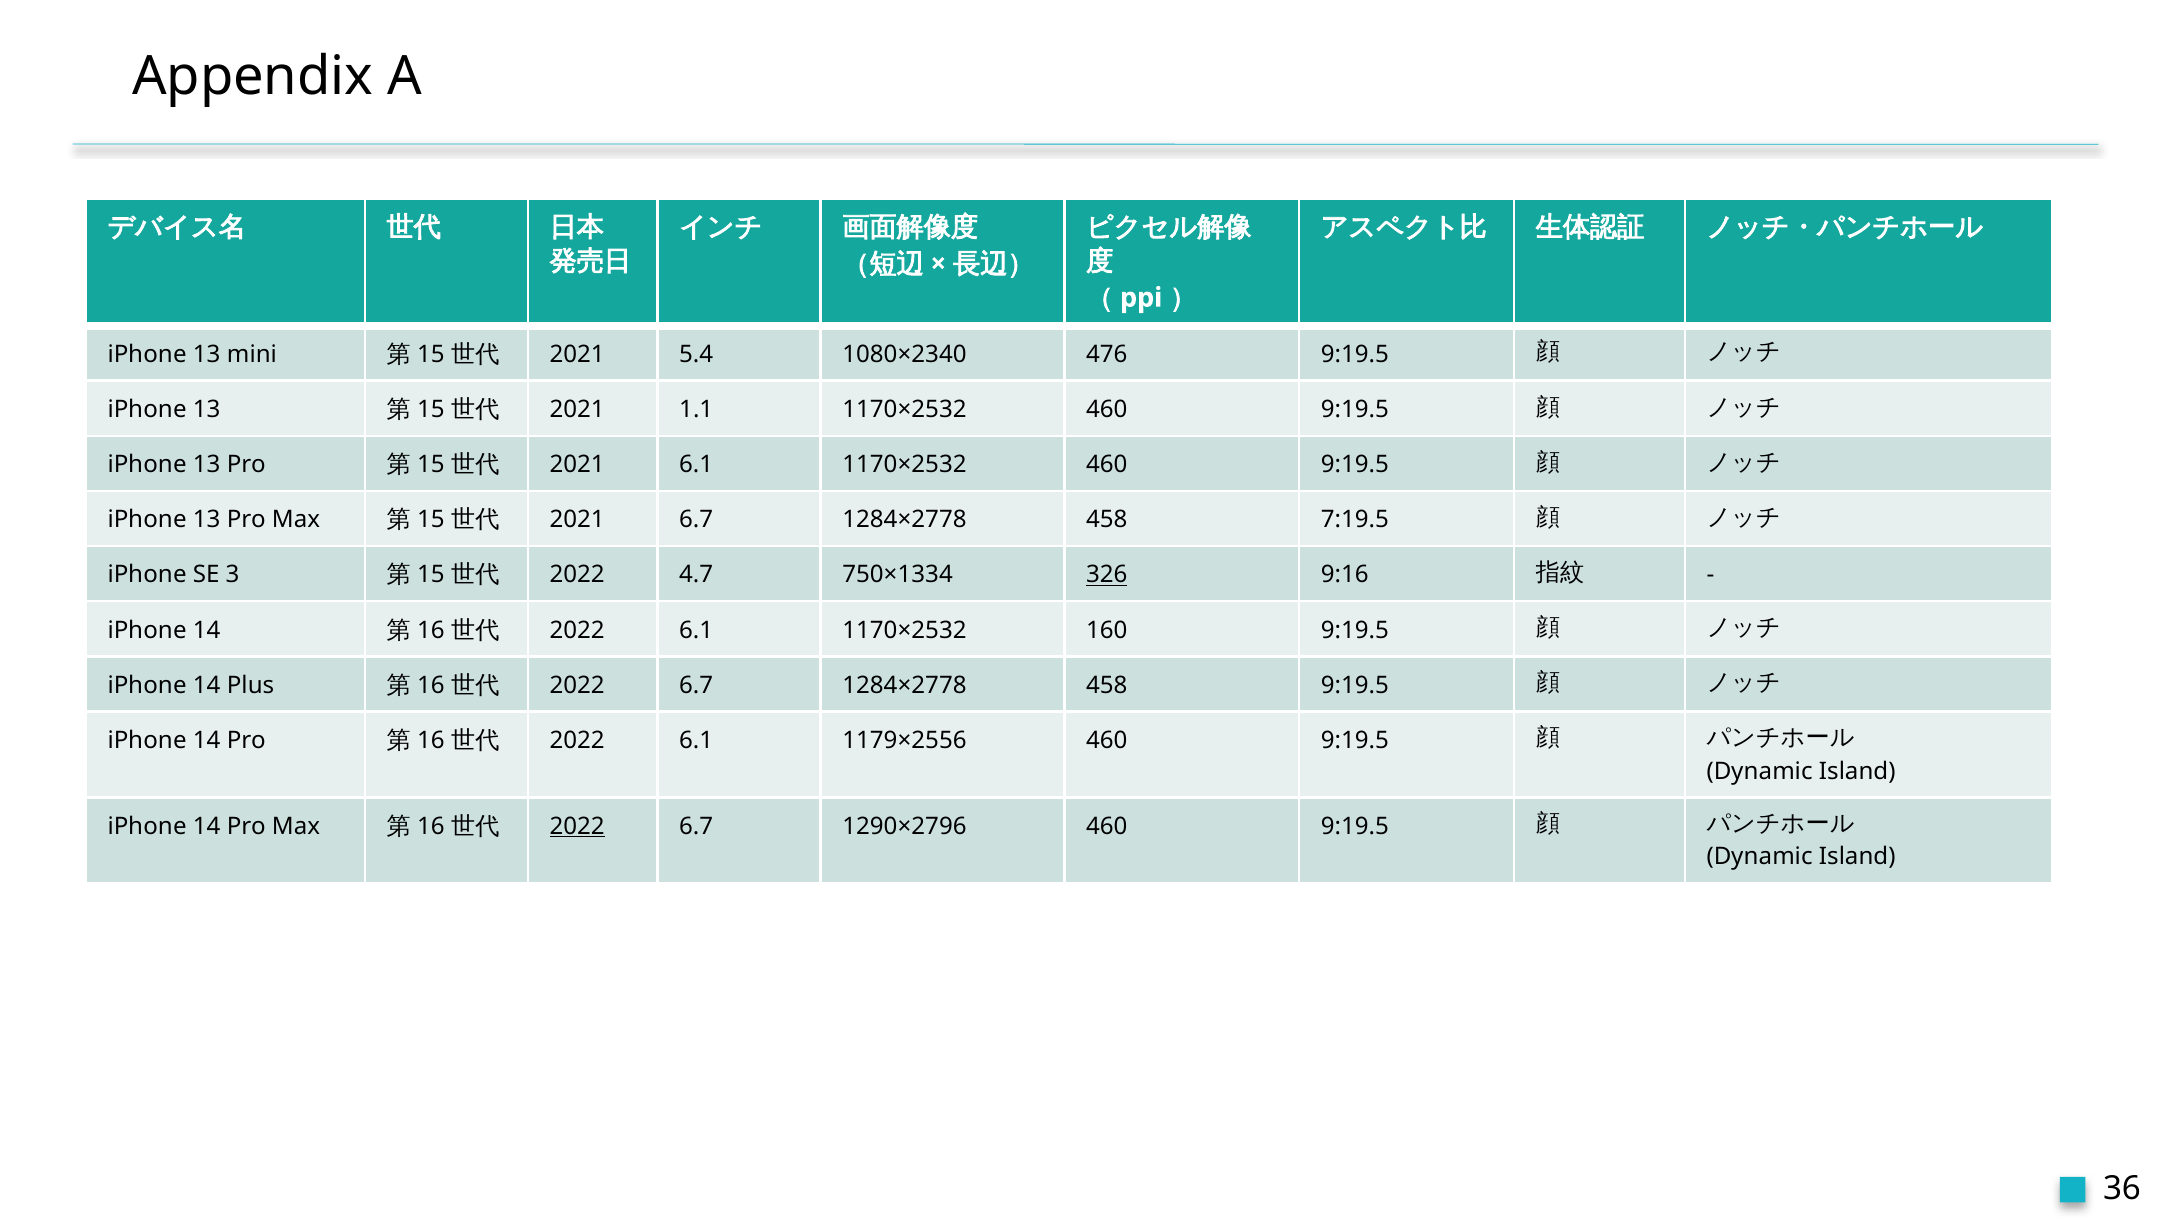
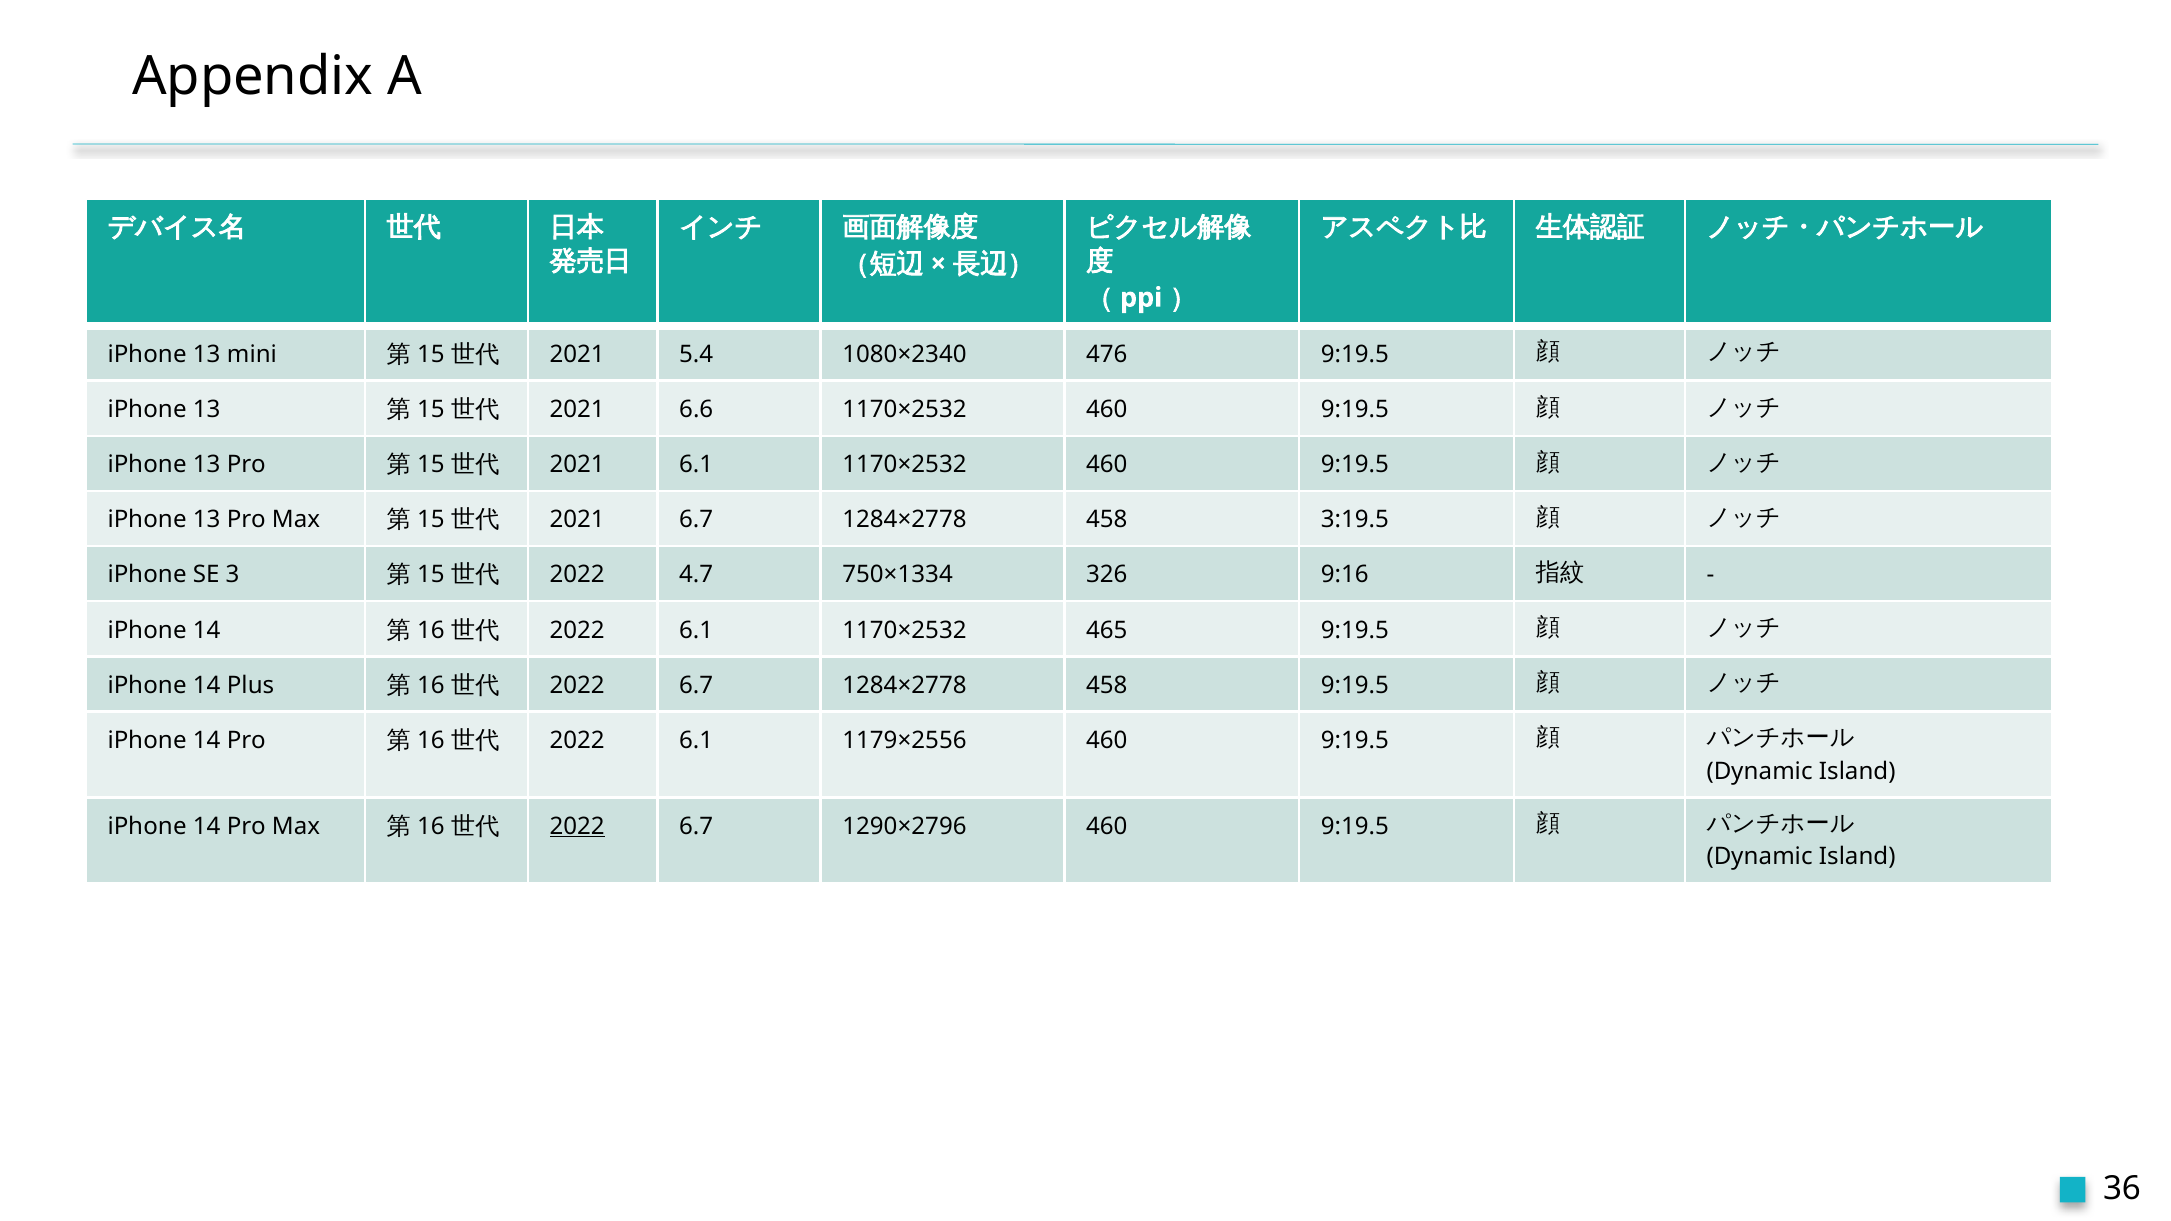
1.1: 1.1 -> 6.6 (696, 410)
7:19.5: 7:19.5 -> 3:19.5 (1355, 520)
326 underline: present -> none (1107, 575)
160: 160 -> 465 (1107, 630)
